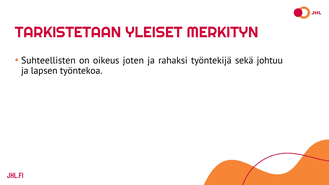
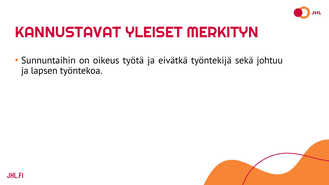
TARKISTETAAN: TARKISTETAAN -> KANNUSTAVAT (68, 32)
Suhteellisten: Suhteellisten -> Sunnuntaihin (48, 60)
joten: joten -> työtä (133, 60)
rahaksi: rahaksi -> eivätkä (173, 60)
